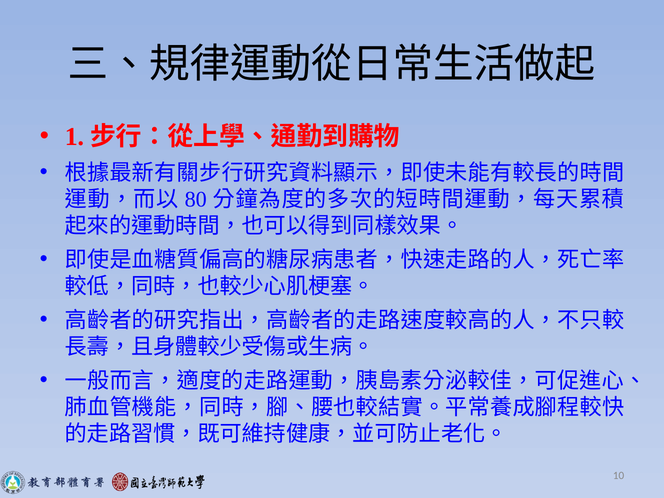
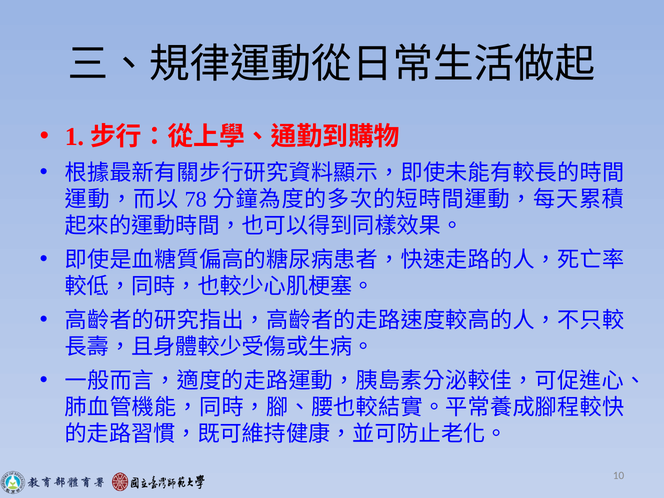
80: 80 -> 78 (196, 199)
